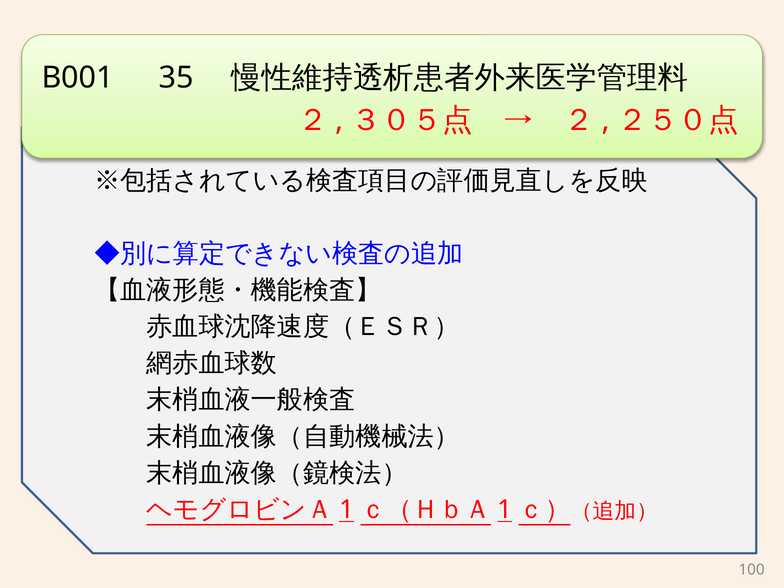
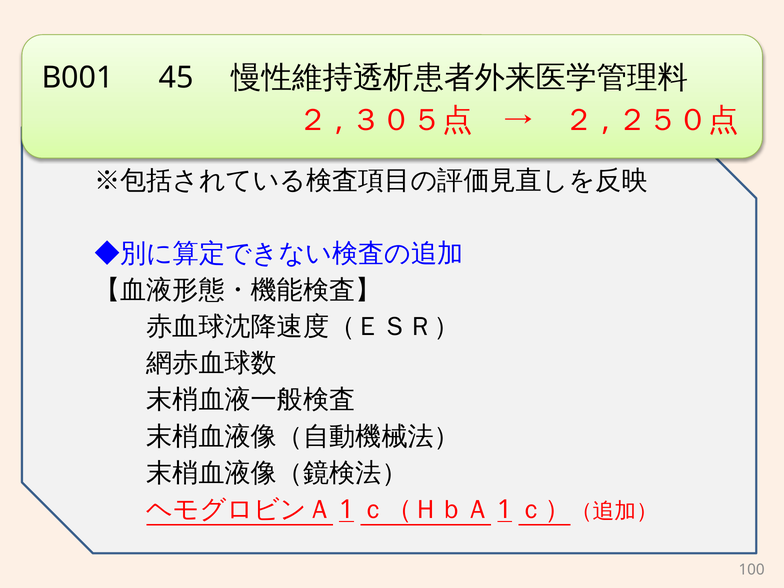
35: 35 -> 45 (176, 78)
